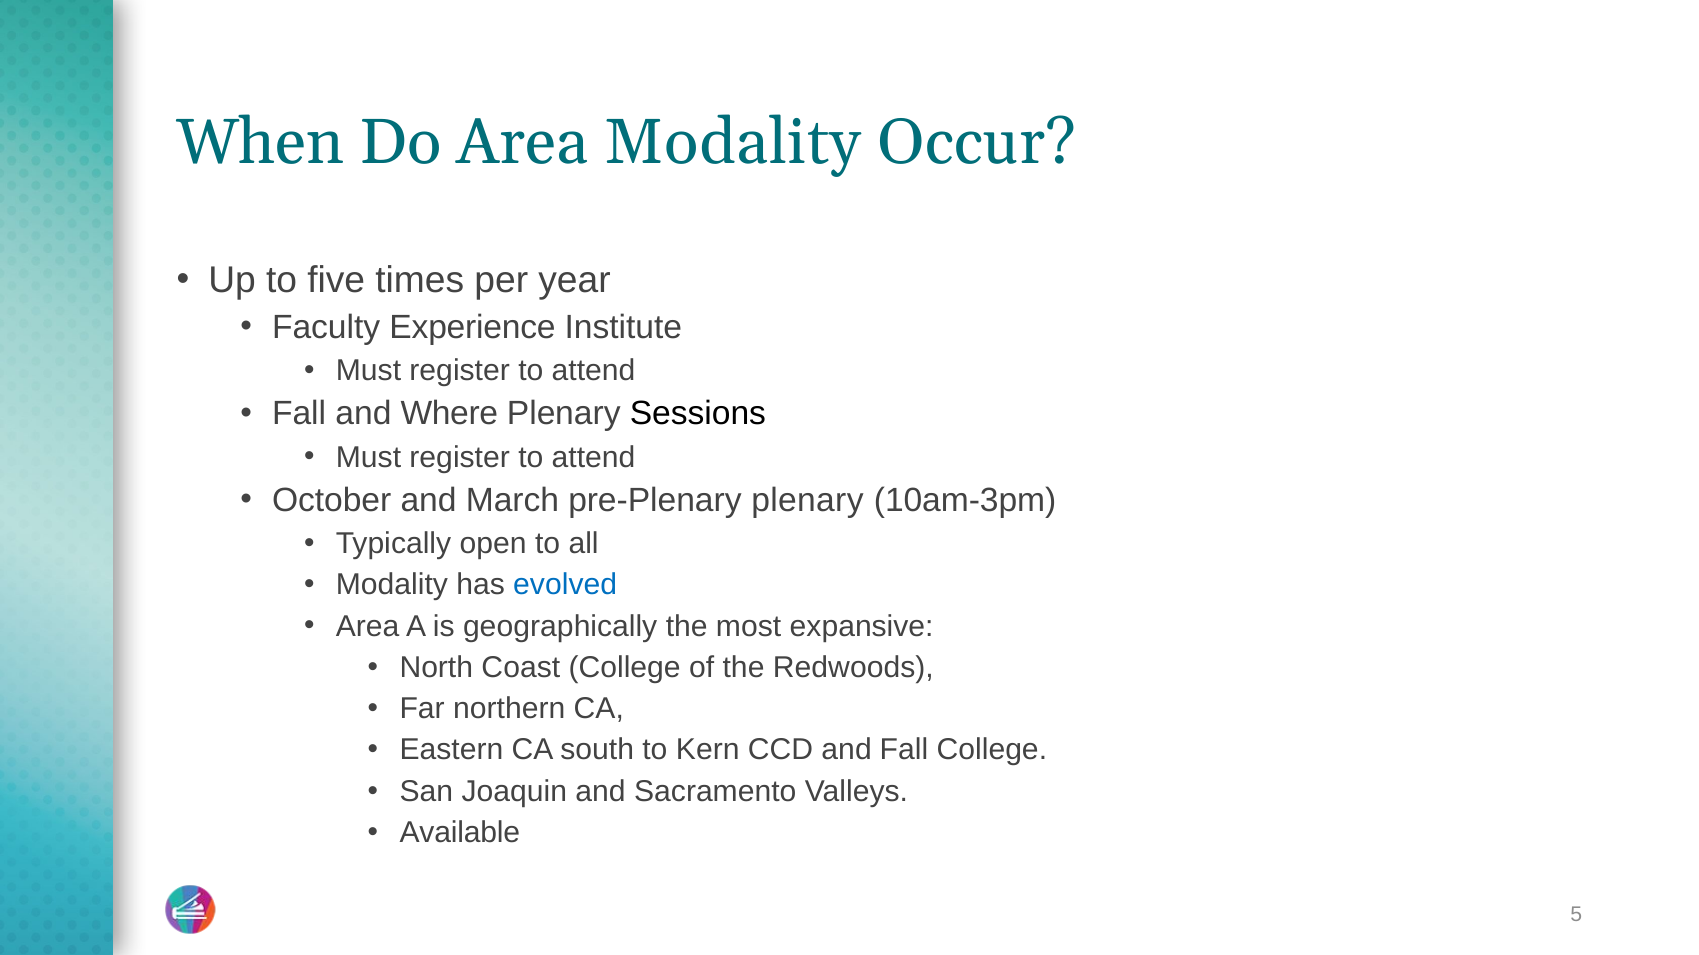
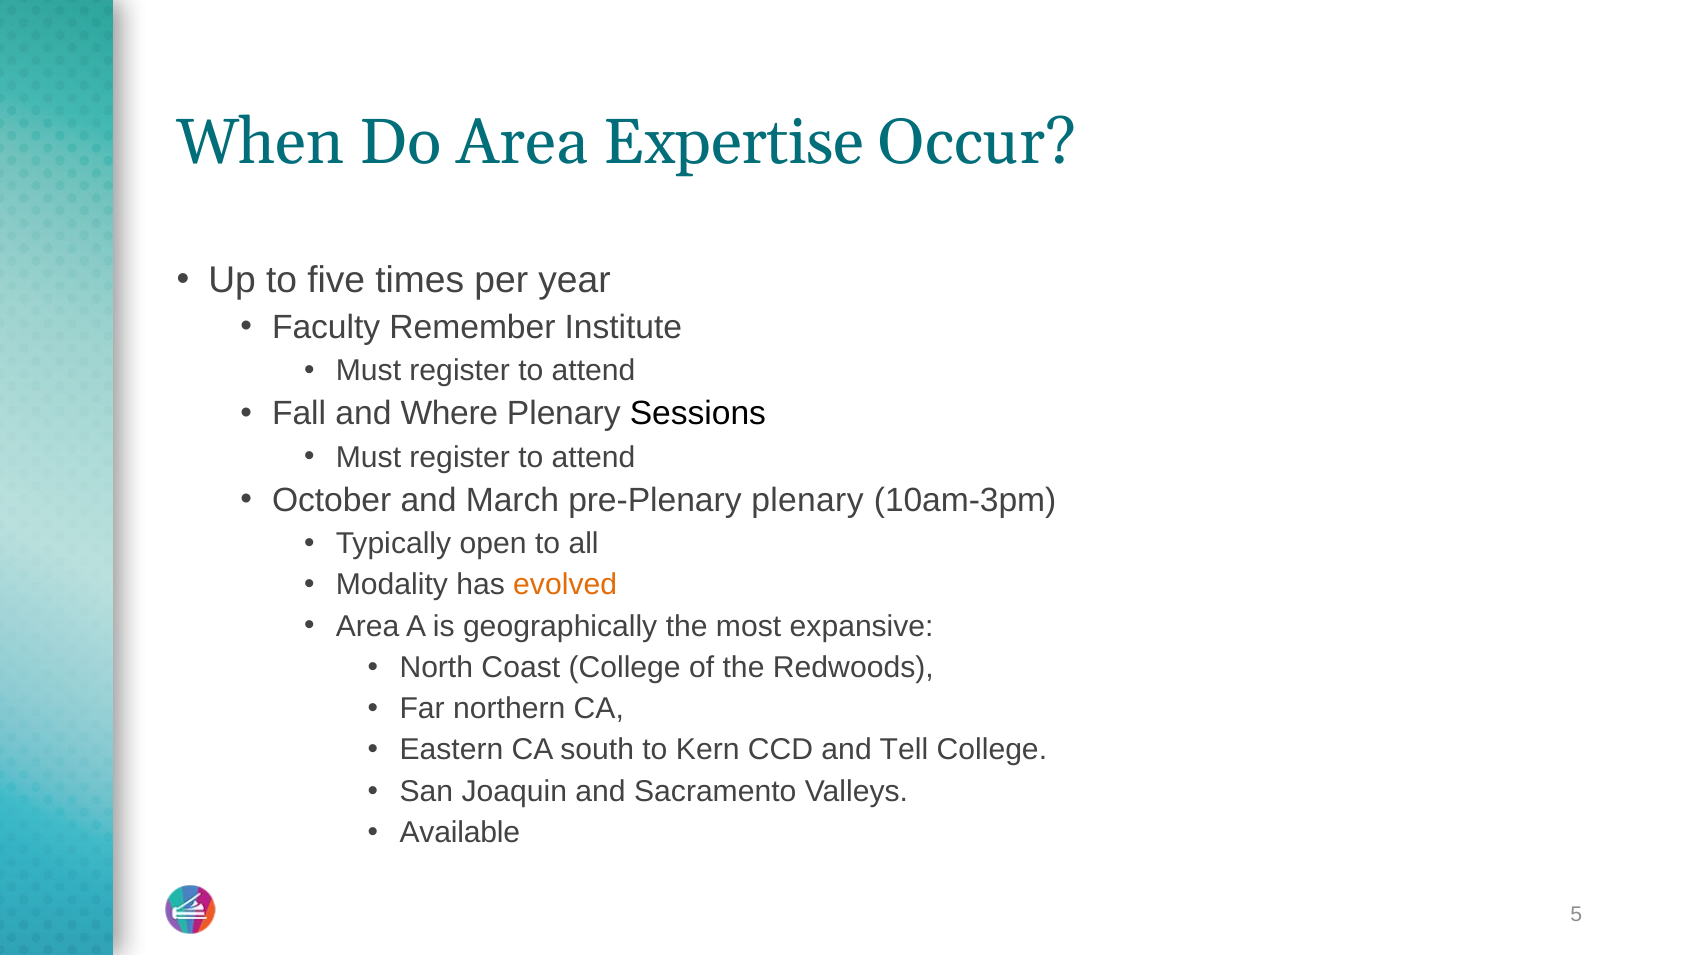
Area Modality: Modality -> Expertise (733, 143)
Experience: Experience -> Remember (472, 328)
evolved colour: blue -> orange (565, 585)
and Fall: Fall -> Tell (904, 751)
